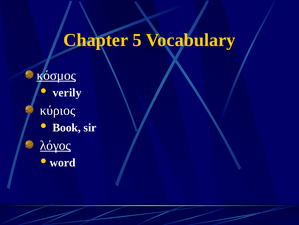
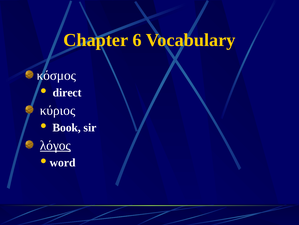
5: 5 -> 6 (137, 40)
κόσμος underline: present -> none (56, 75)
verily: verily -> direct (67, 92)
